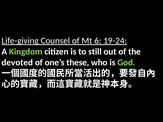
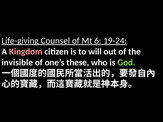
Kingdom colour: light green -> pink (26, 52)
still: still -> will (95, 52)
devoted: devoted -> invisible (17, 63)
